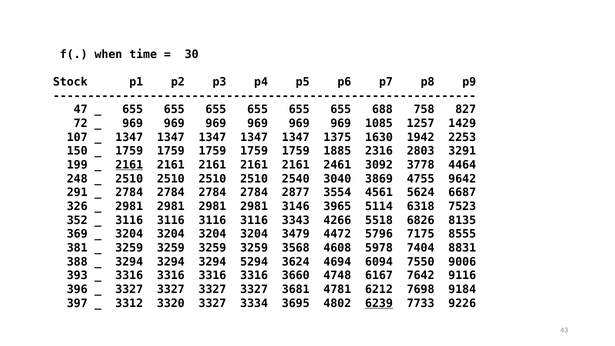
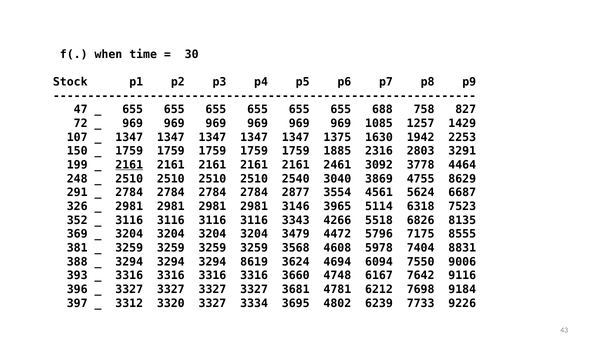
9642: 9642 -> 8629 (462, 179)
5294: 5294 -> 8619 (254, 262)
6239 underline: present -> none (379, 303)
